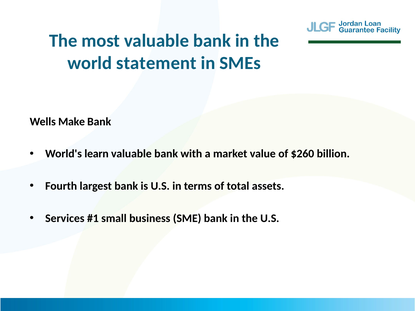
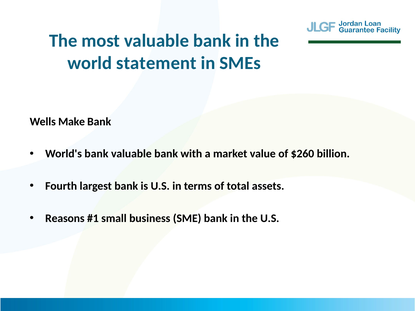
World's learn: learn -> bank (96, 154)
Services: Services -> Reasons (65, 219)
